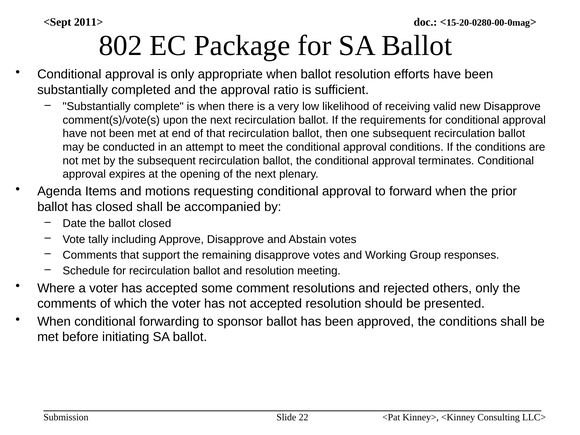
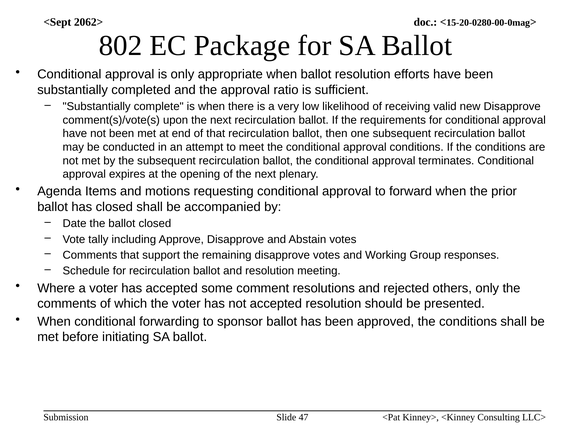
2011>: 2011> -> 2062> (89, 22)
22: 22 -> 47 (304, 417)
